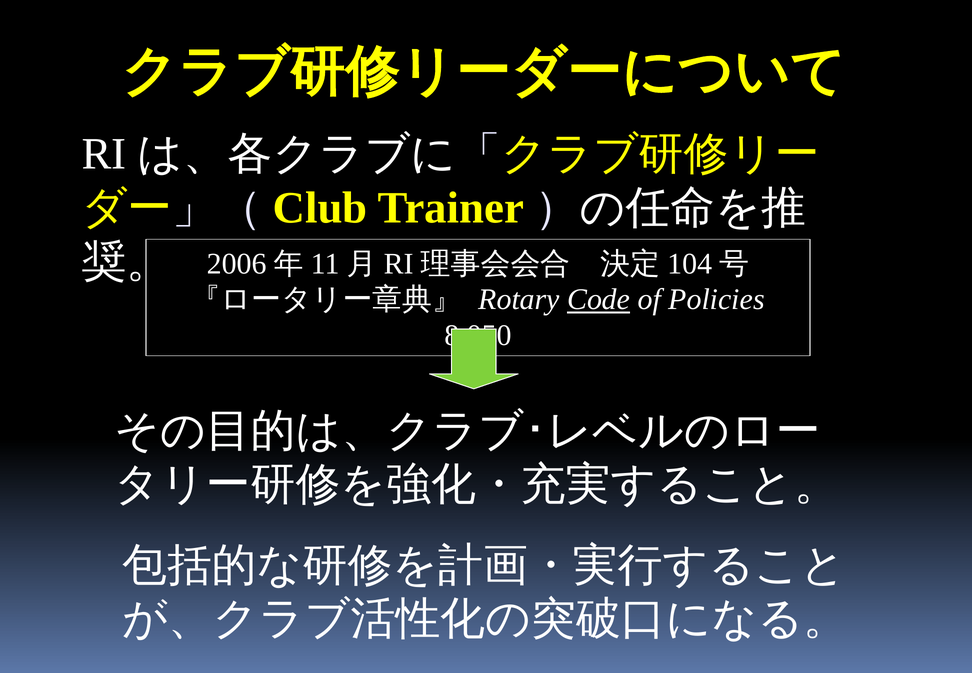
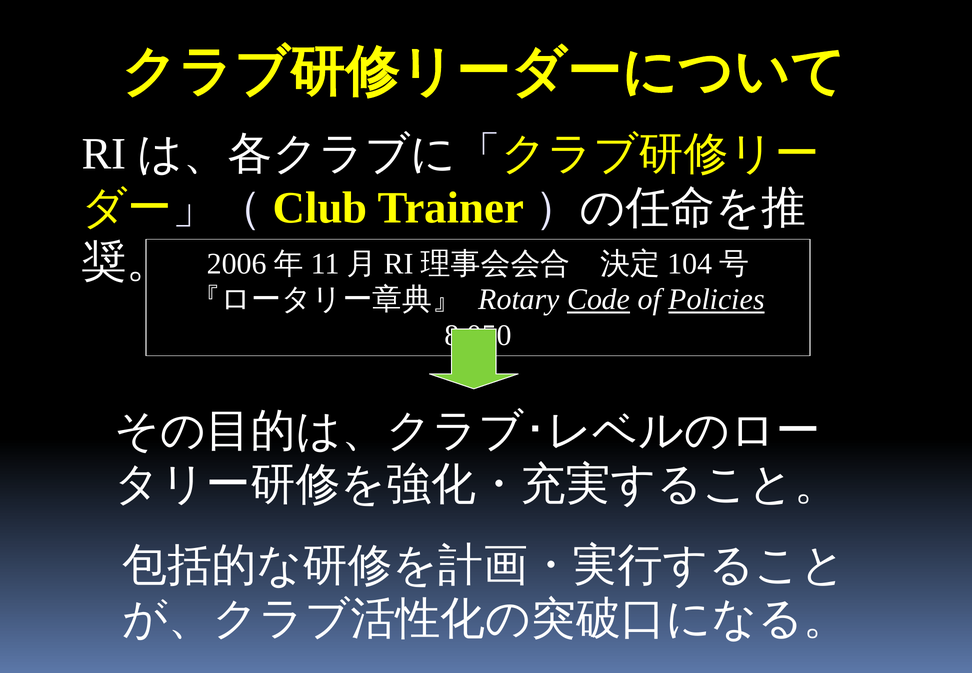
Policies underline: none -> present (717, 300)
